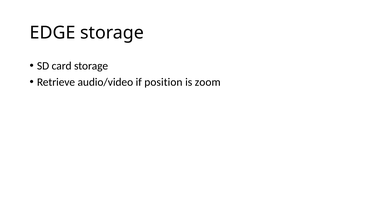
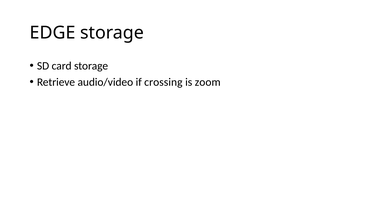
position: position -> crossing (163, 82)
